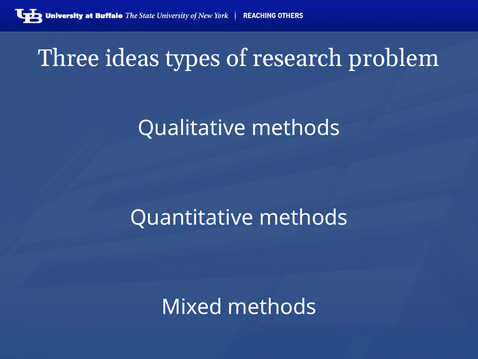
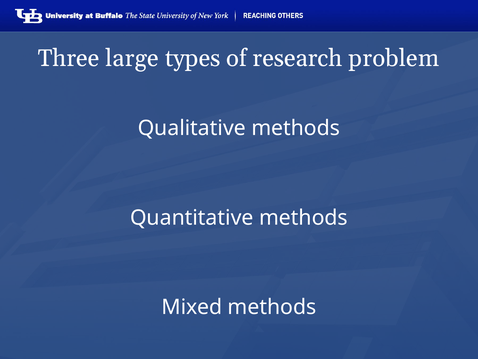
ideas: ideas -> large (132, 58)
